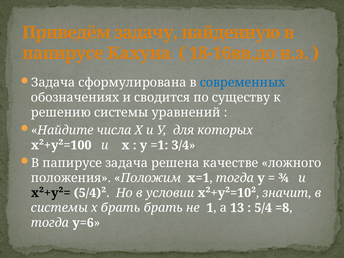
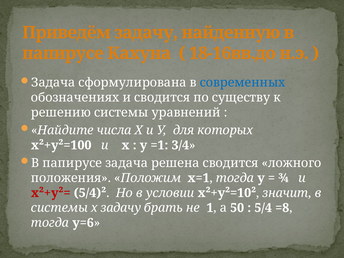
решена качестве: качестве -> сводится (231, 163)
х²+у²= colour: black -> red (51, 193)
х брать: брать -> задачу (121, 208)
13: 13 -> 50 (237, 208)
